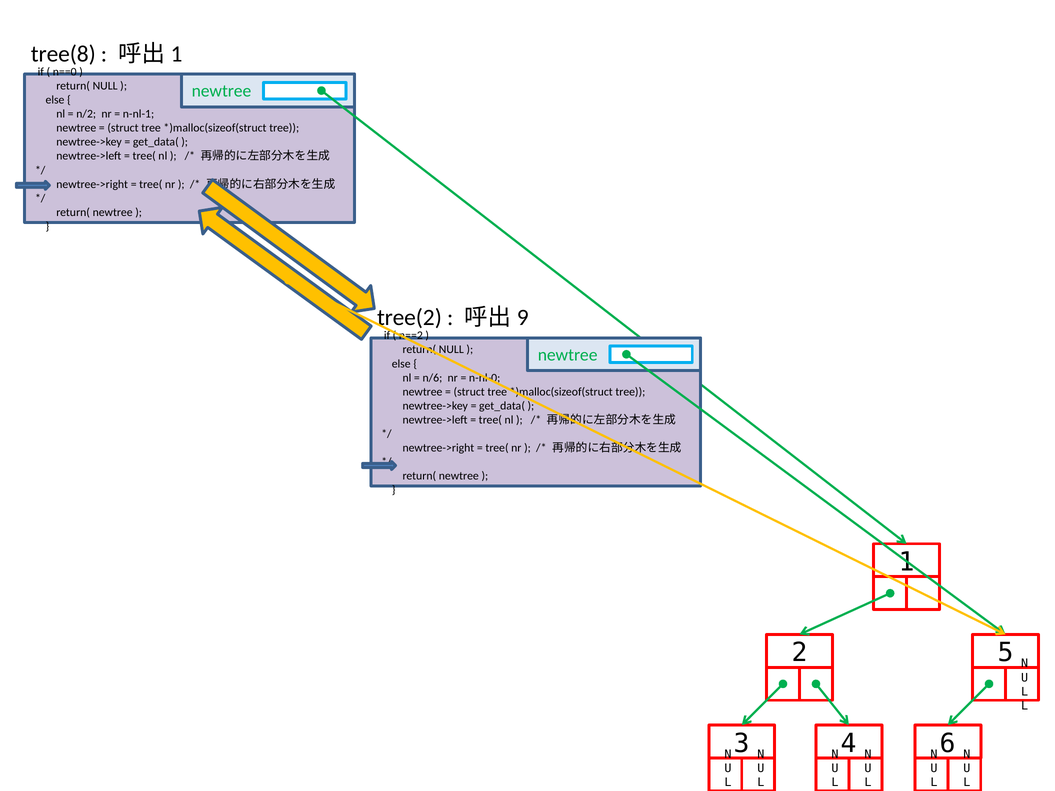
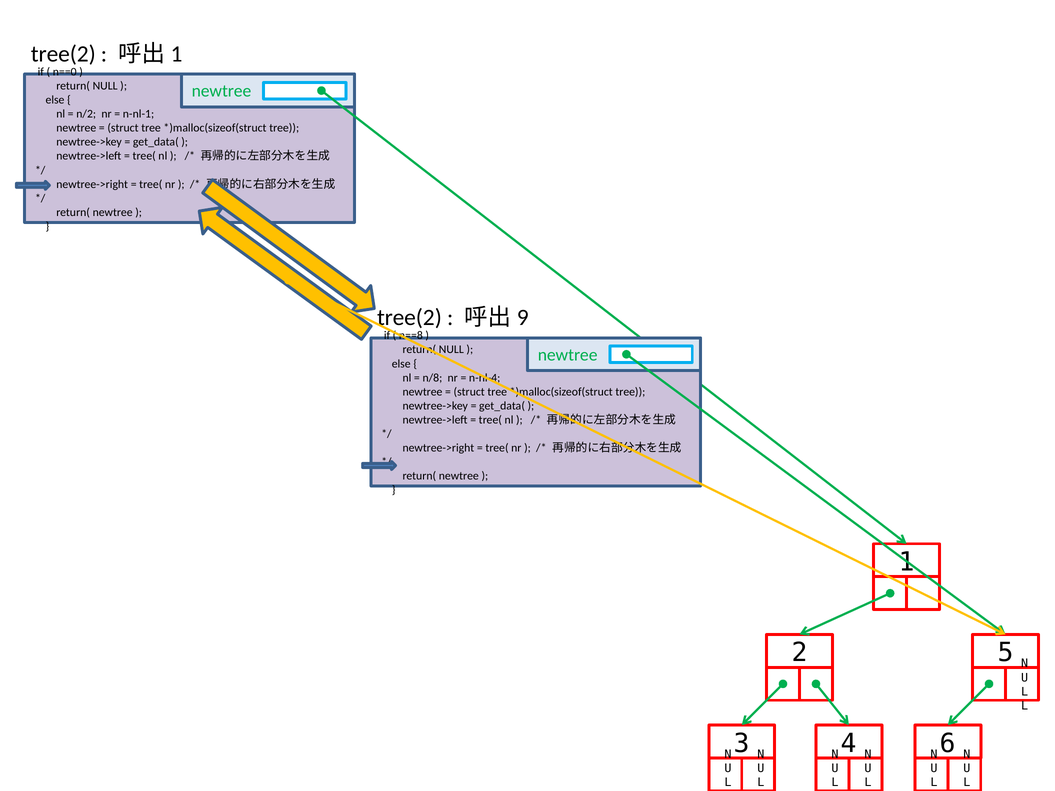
tree(8: tree(8 -> tree(2 (63, 54)
n==2: n==2 -> n==8 (411, 336)
n/6: n/6 -> n/8 (432, 378)
n-nl-0: n-nl-0 -> n-nl-4 (485, 378)
